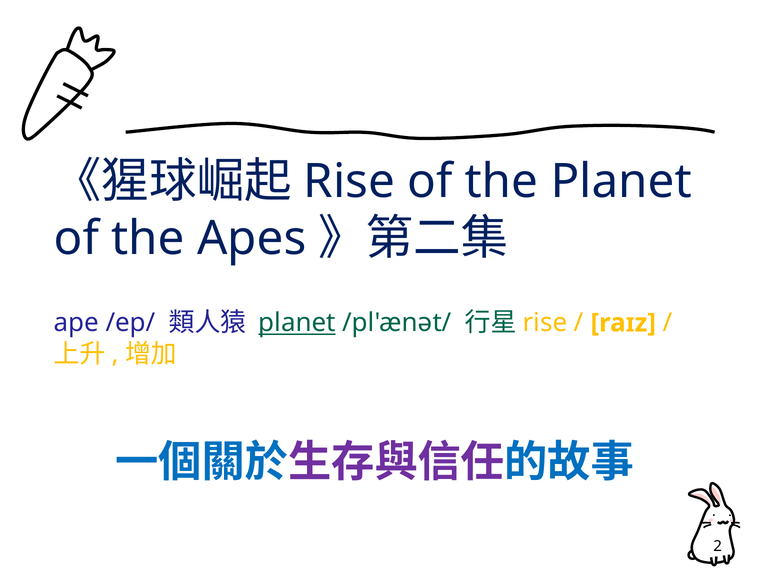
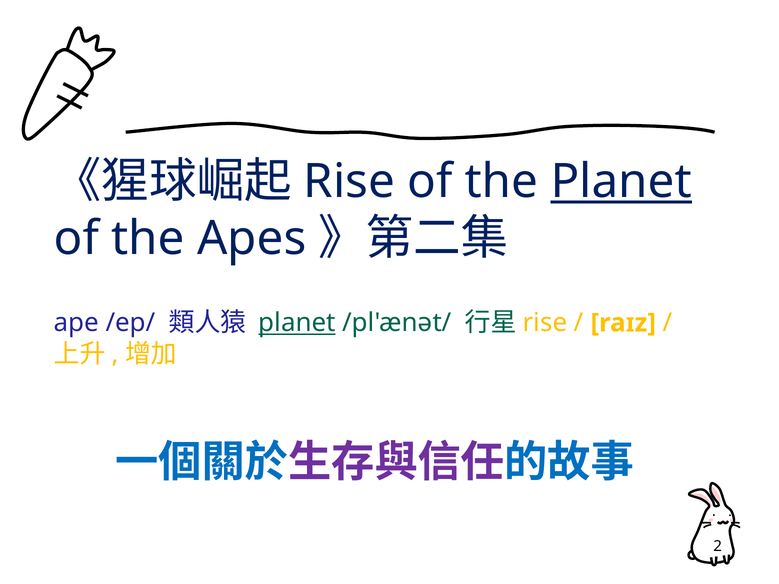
Planet underline: none -> present (621, 182)
